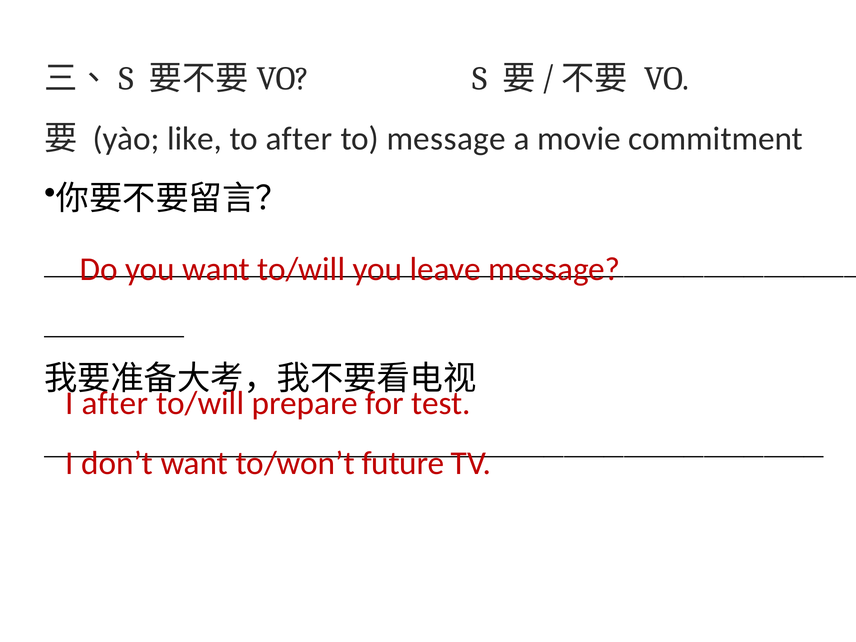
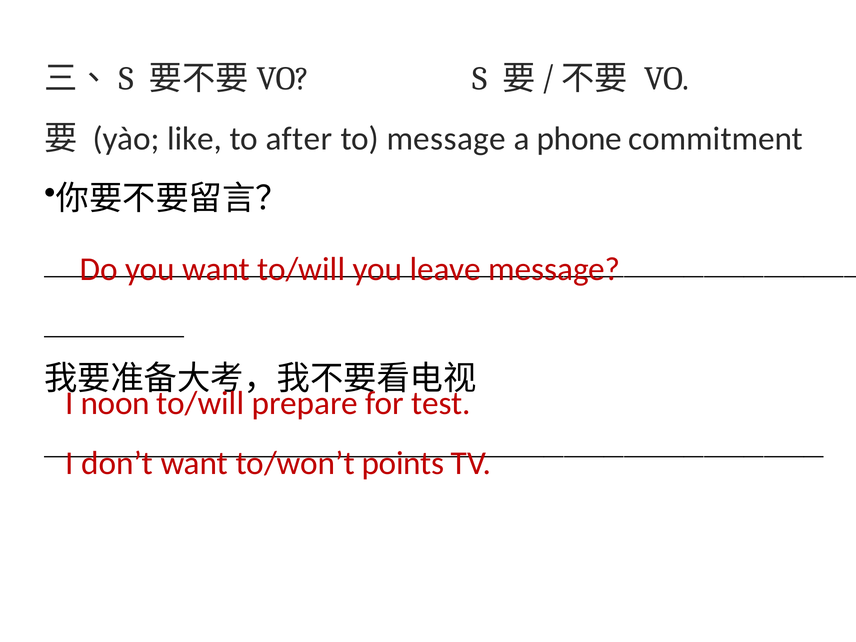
movie: movie -> phone (579, 139)
I after: after -> noon (115, 403)
future: future -> points (403, 463)
